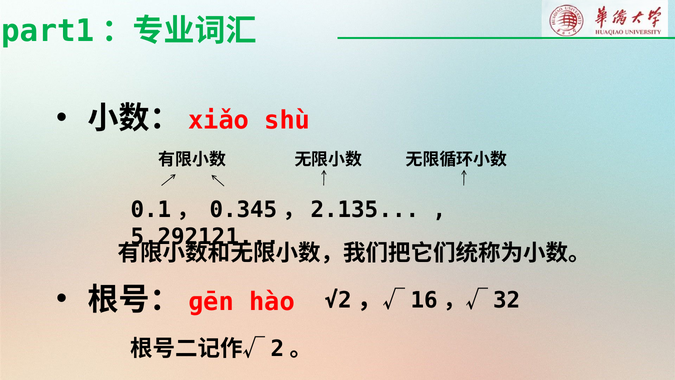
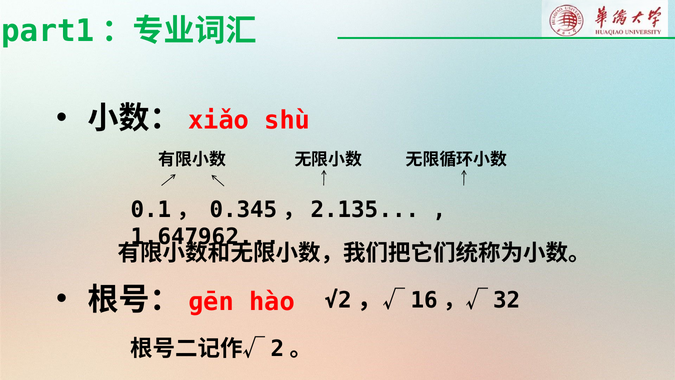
5.292121: 5.292121 -> 1.647962 (205, 237)
